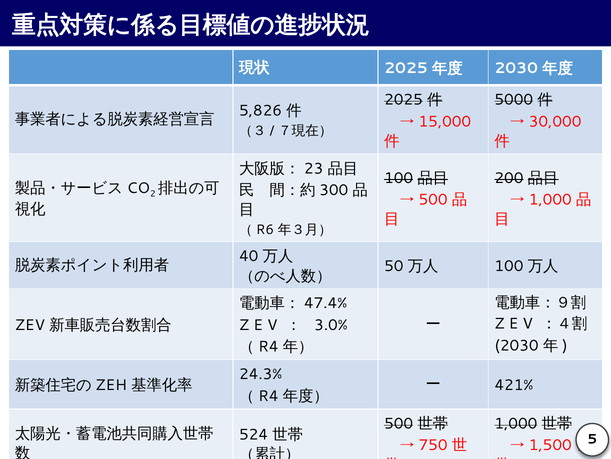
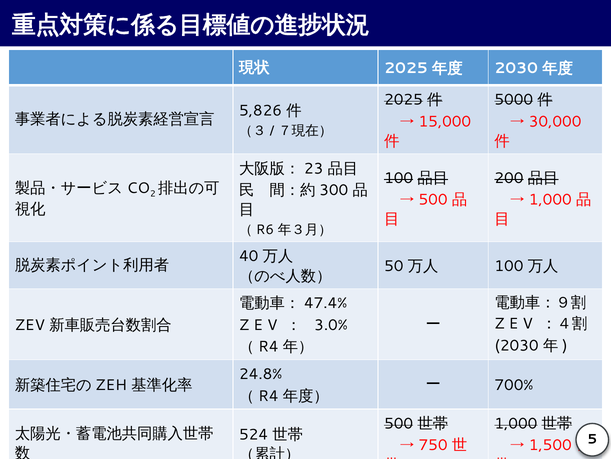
24.3%: 24.3% -> 24.8% (261, 374)
421%: 421% -> 700% (514, 385)
